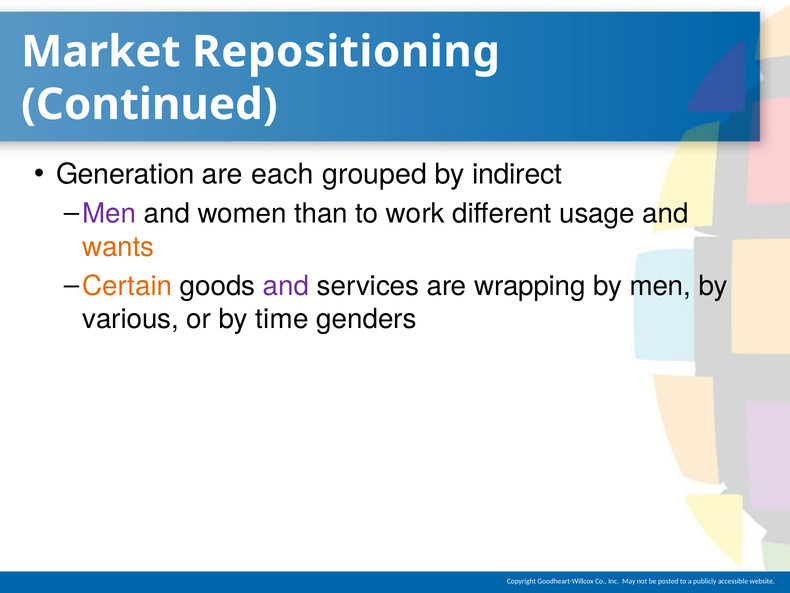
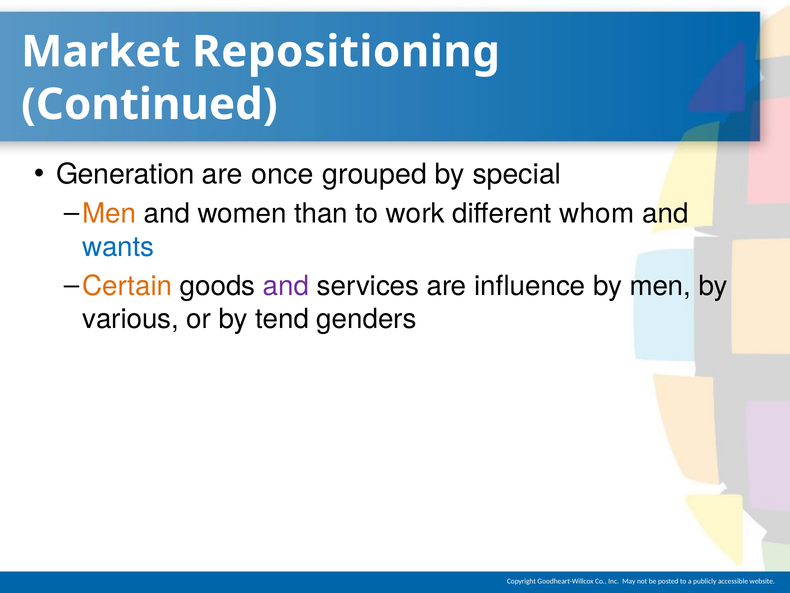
each: each -> once (282, 174)
indirect: indirect -> special (517, 174)
Men colour: purple -> orange (109, 214)
usage: usage -> whom (597, 214)
wants colour: orange -> blue (118, 247)
wrapping: wrapping -> influence (530, 286)
time: time -> tend (282, 319)
